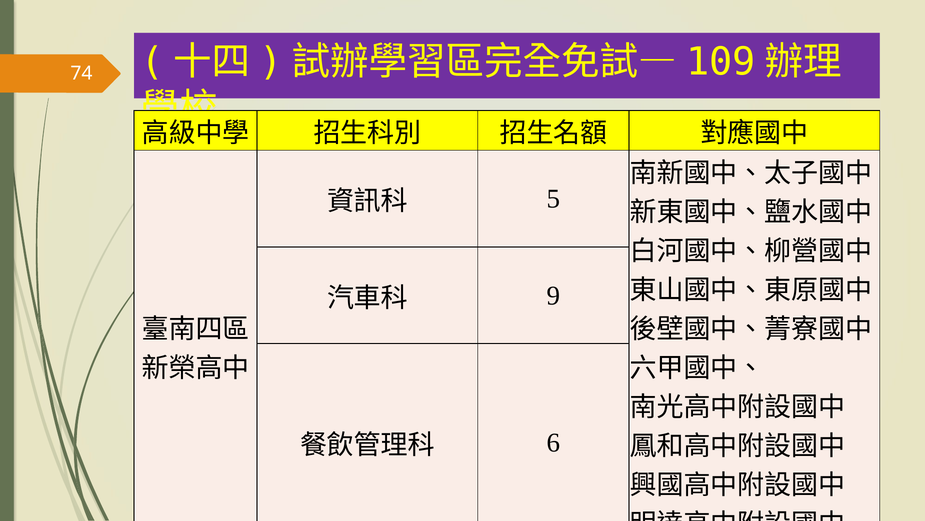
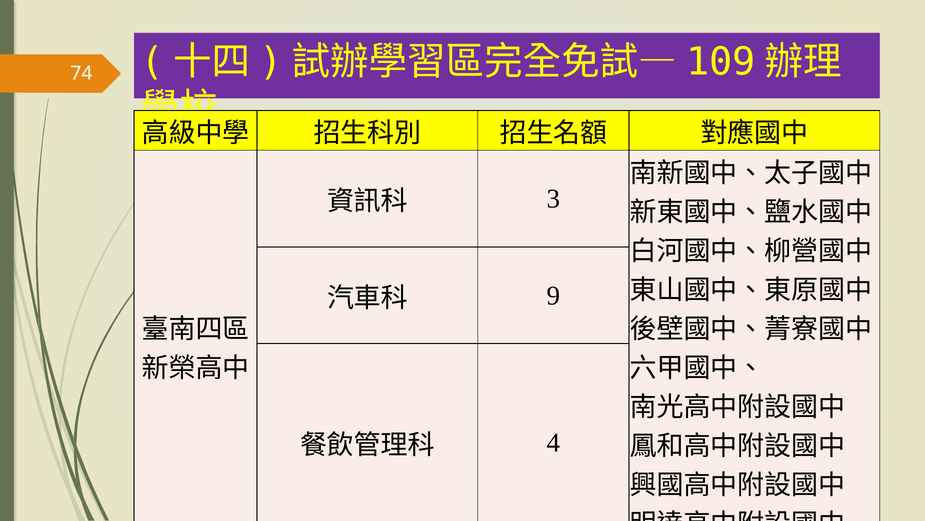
5: 5 -> 3 (553, 199)
6: 6 -> 4 (553, 442)
